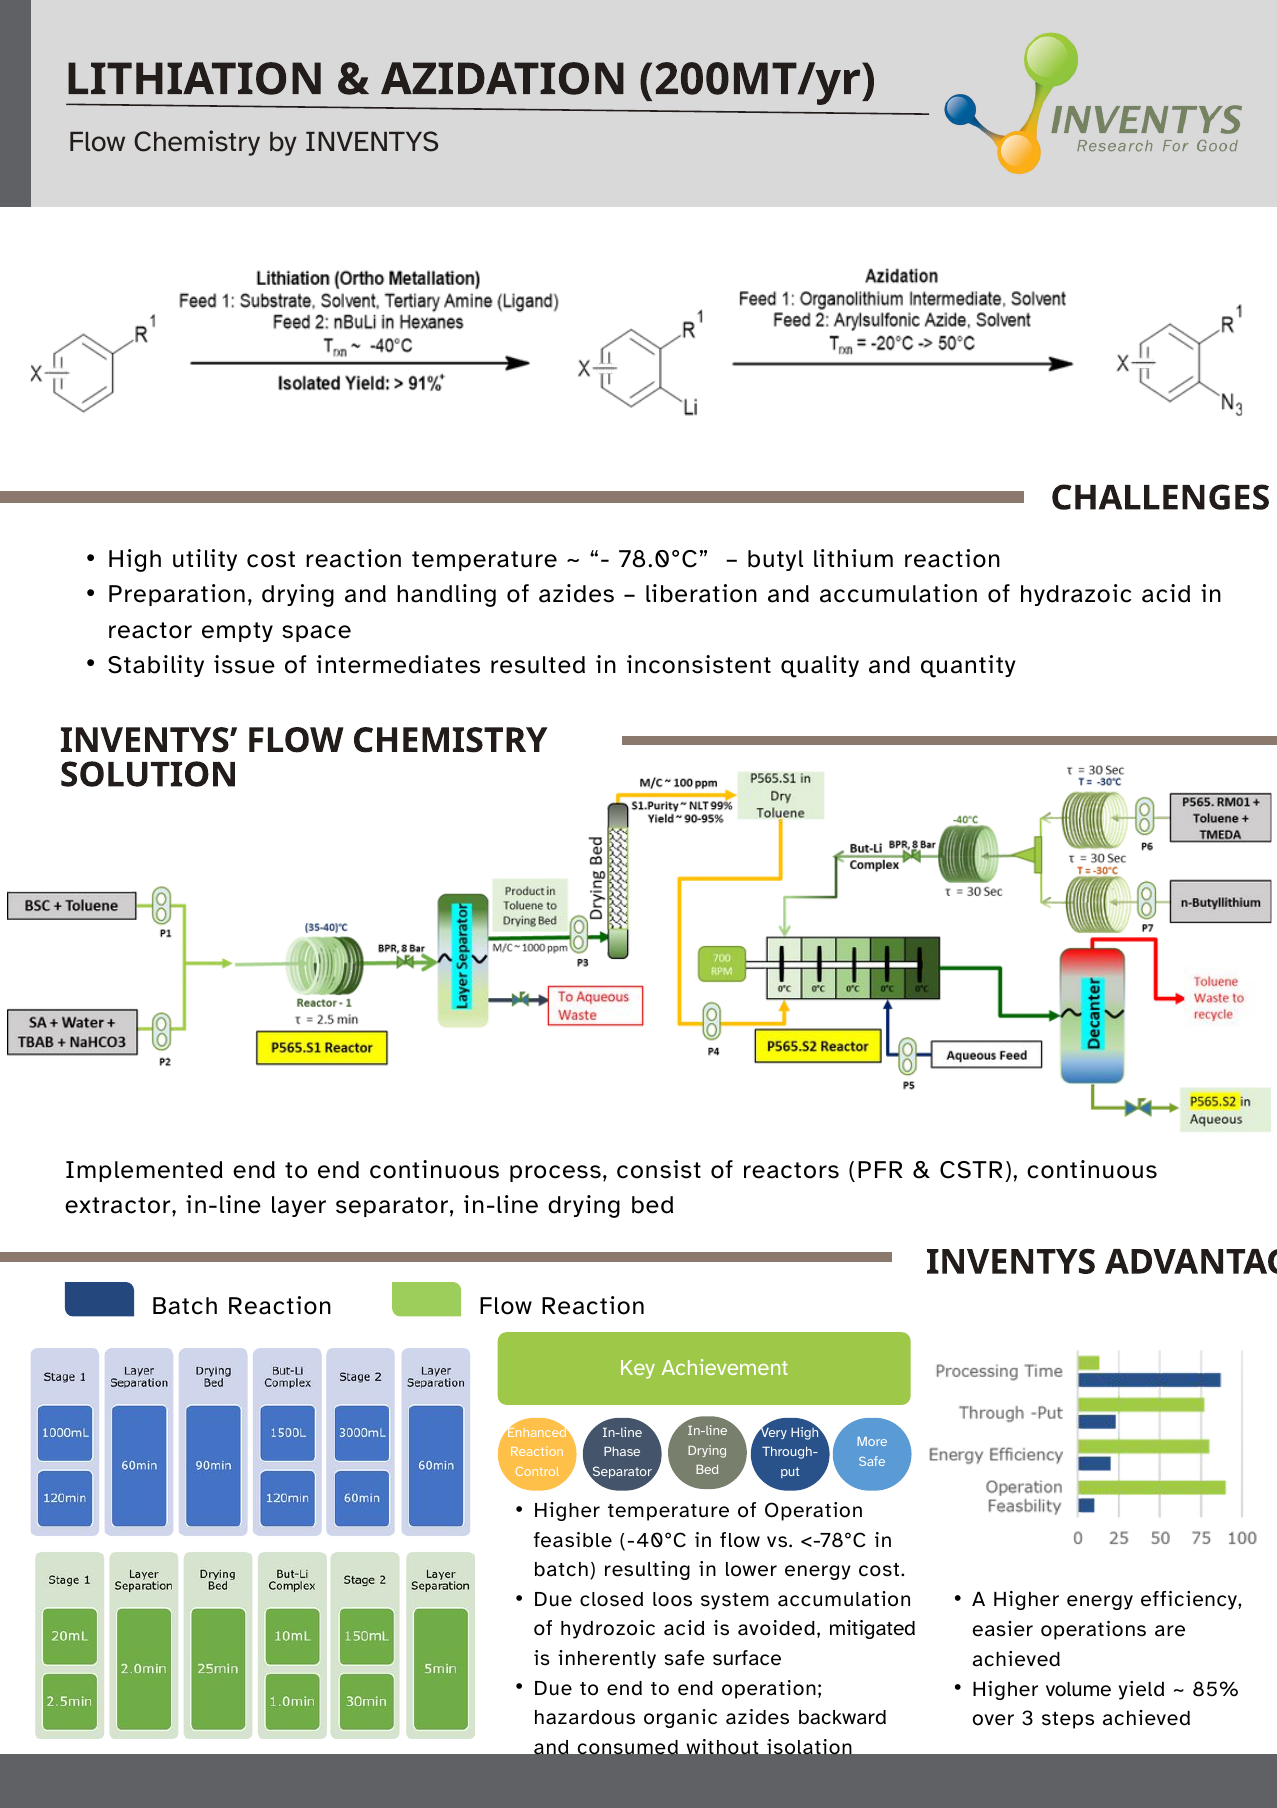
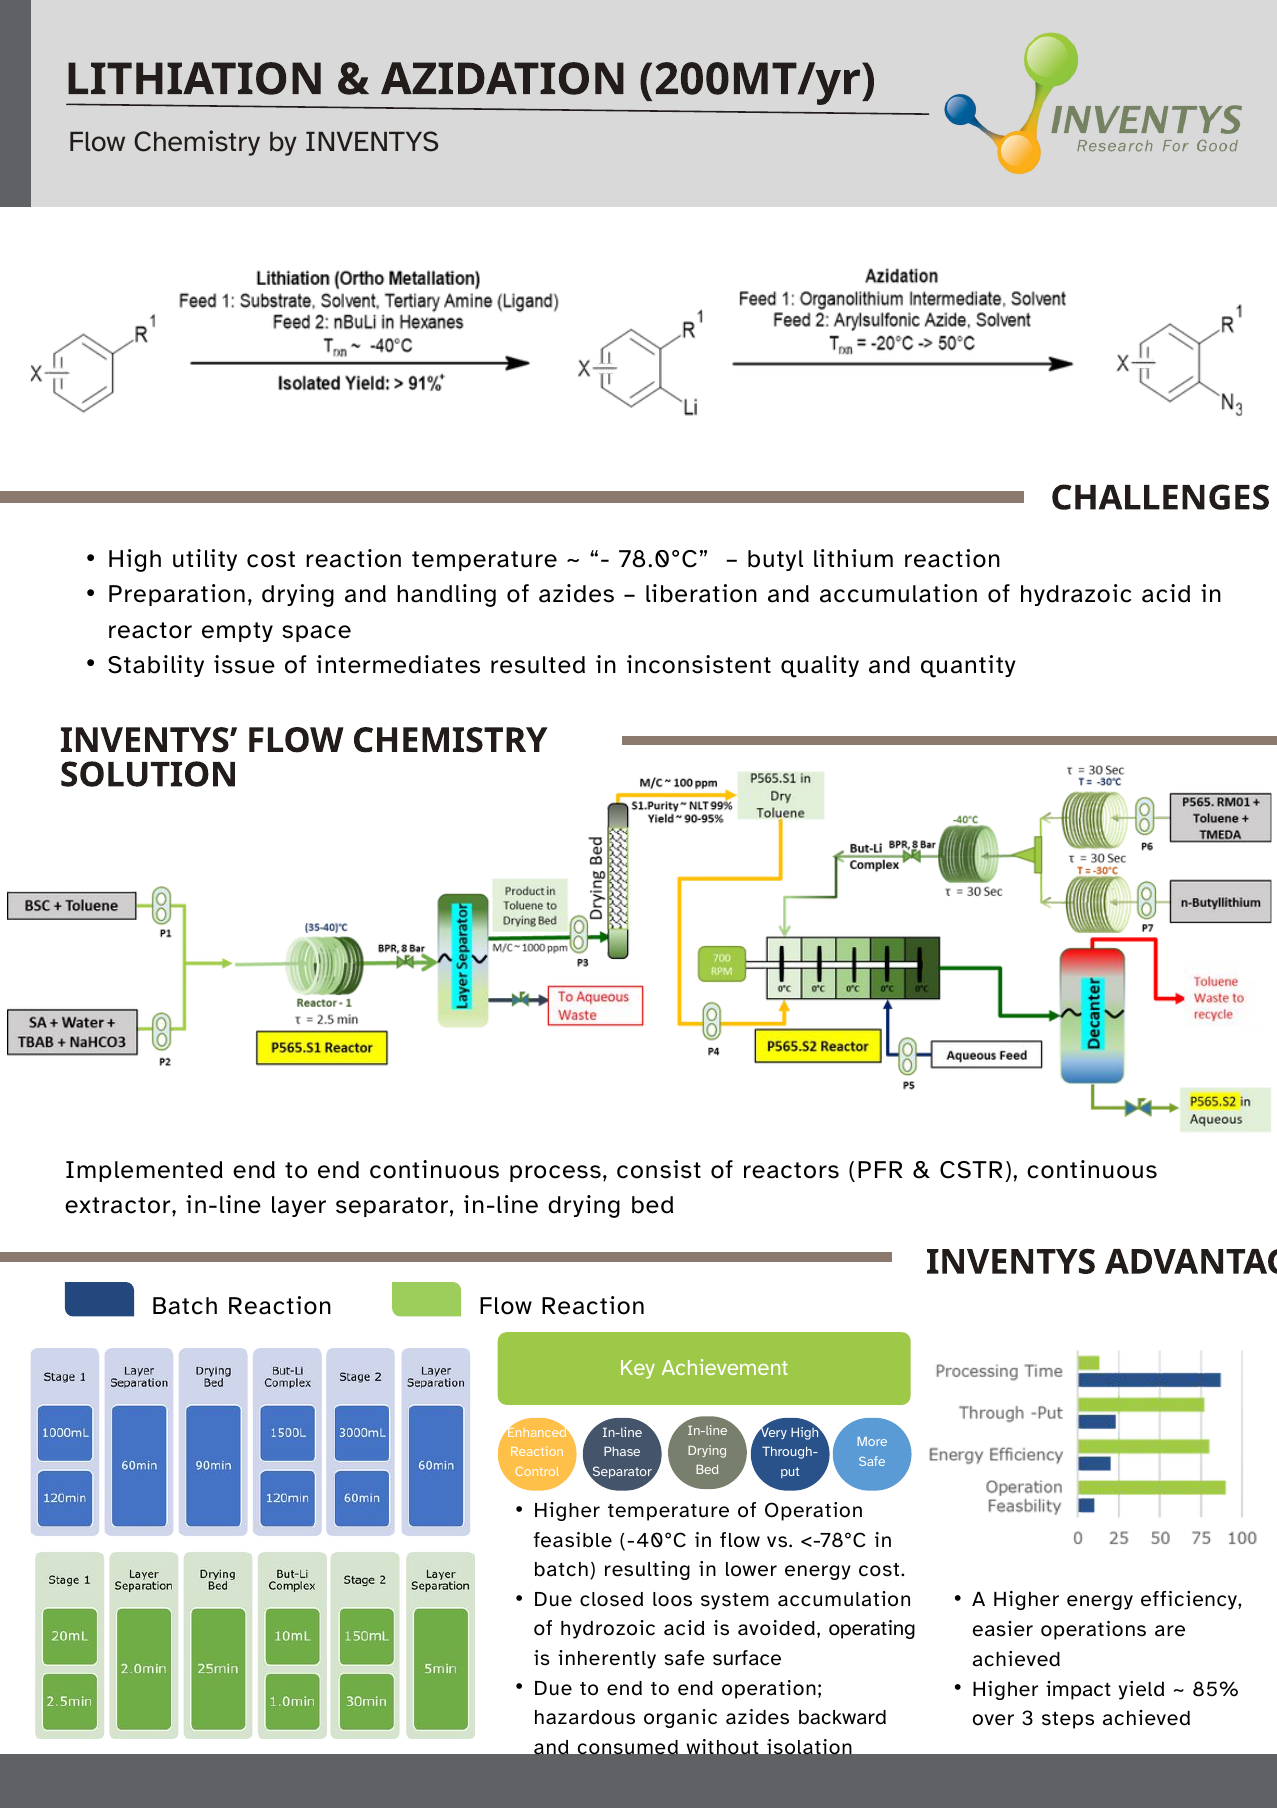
mitigated: mitigated -> operating (872, 1628)
volume: volume -> impact (1079, 1688)
